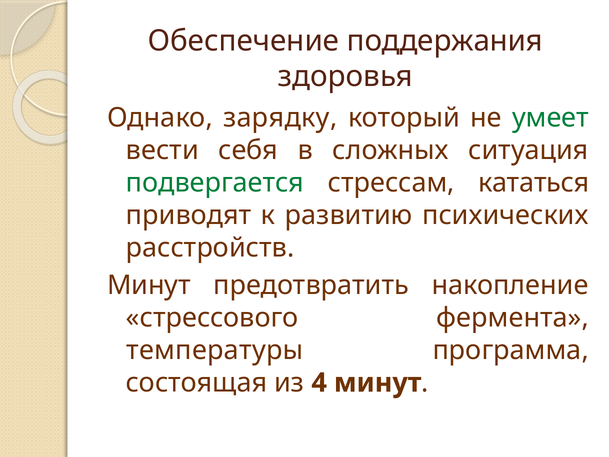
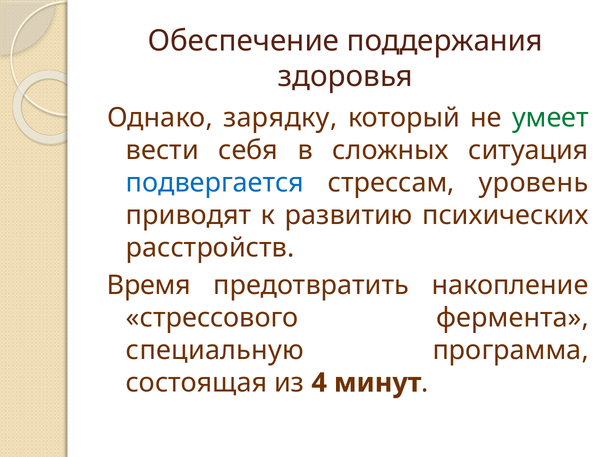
подвергается colour: green -> blue (215, 183)
кататься: кататься -> уровень (534, 183)
Минут: Минут -> Время (149, 285)
температуры: температуры -> специальную (215, 350)
